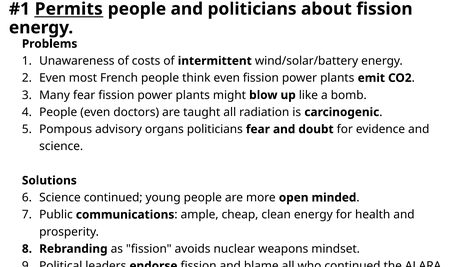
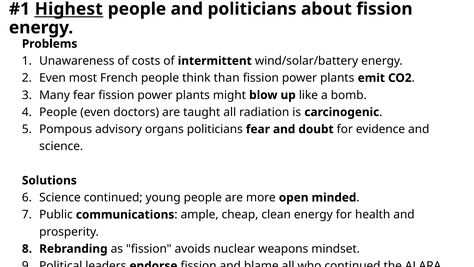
Permits: Permits -> Highest (69, 9)
think even: even -> than (227, 78)
